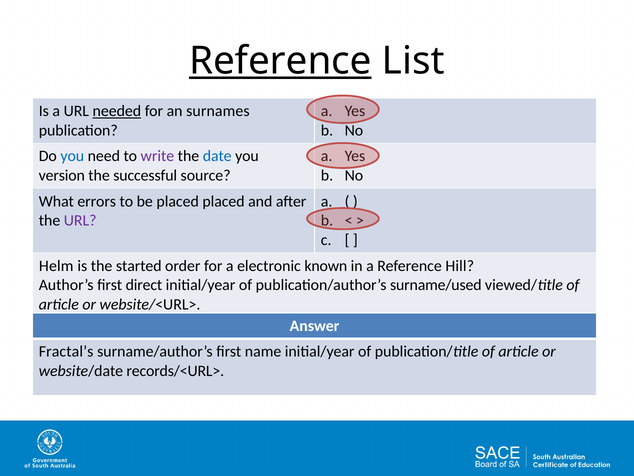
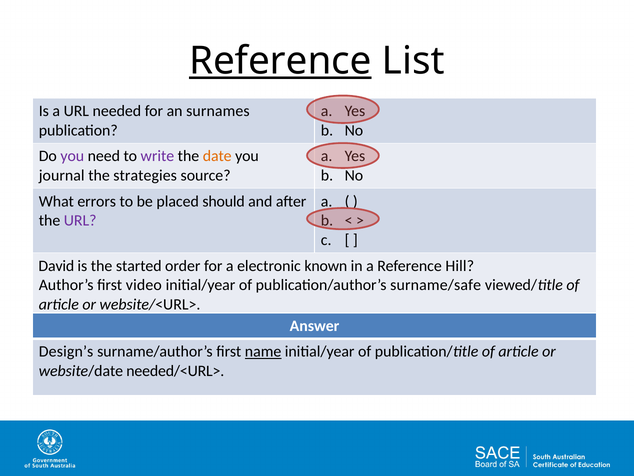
needed underline: present -> none (117, 111)
you colour: blue -> purple (72, 156)
date colour: blue -> orange (217, 156)
version: version -> journal (62, 175)
successful: successful -> strategies (145, 175)
placed placed: placed -> should (224, 201)
Helm: Helm -> David (56, 265)
direct: direct -> video (144, 285)
surname/used: surname/used -> surname/safe (436, 285)
Fractal’s: Fractal’s -> Design’s (66, 351)
name underline: none -> present (263, 351)
records/<URL>: records/<URL> -> needed/<URL> (175, 371)
